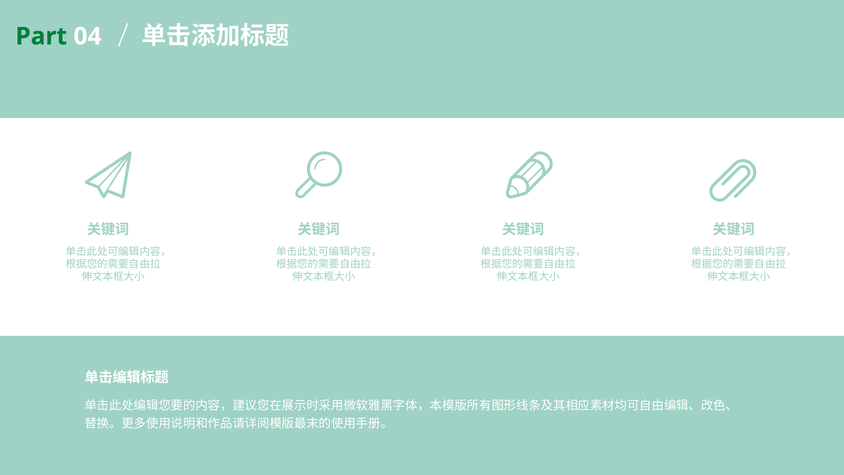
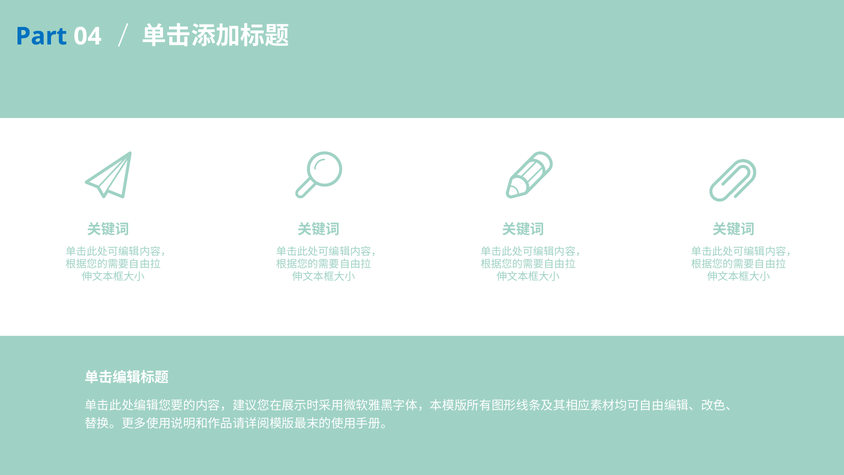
Part colour: green -> blue (41, 36)
